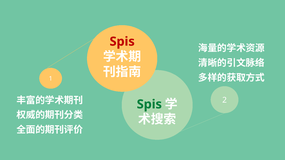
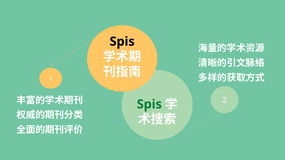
Spis colour: red -> black (122, 42)
